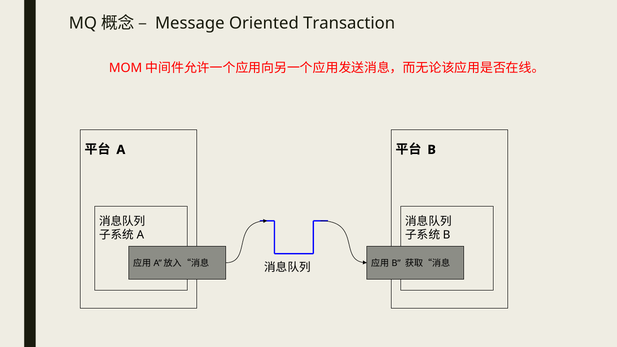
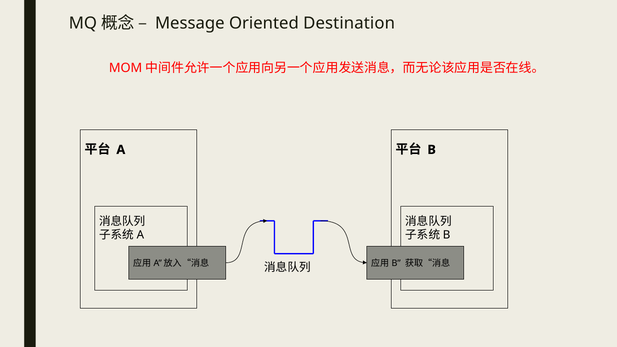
Transaction: Transaction -> Destination (349, 23)
